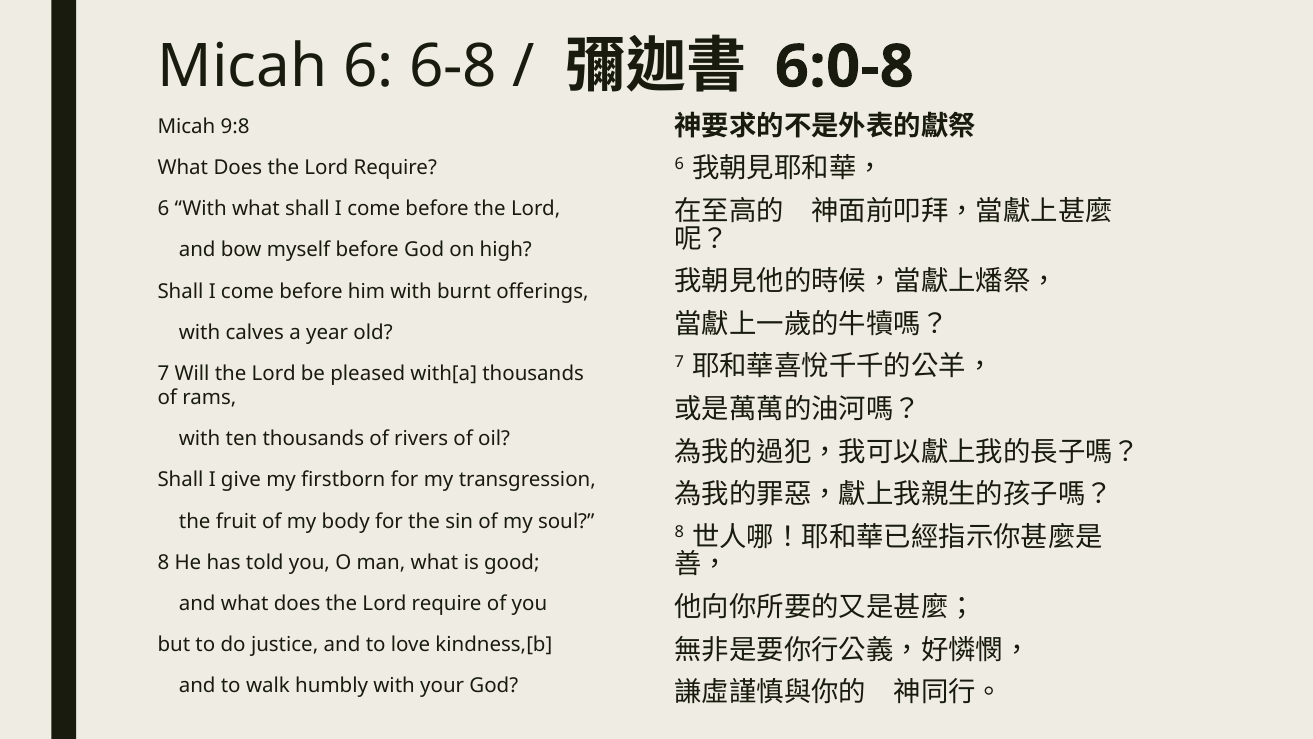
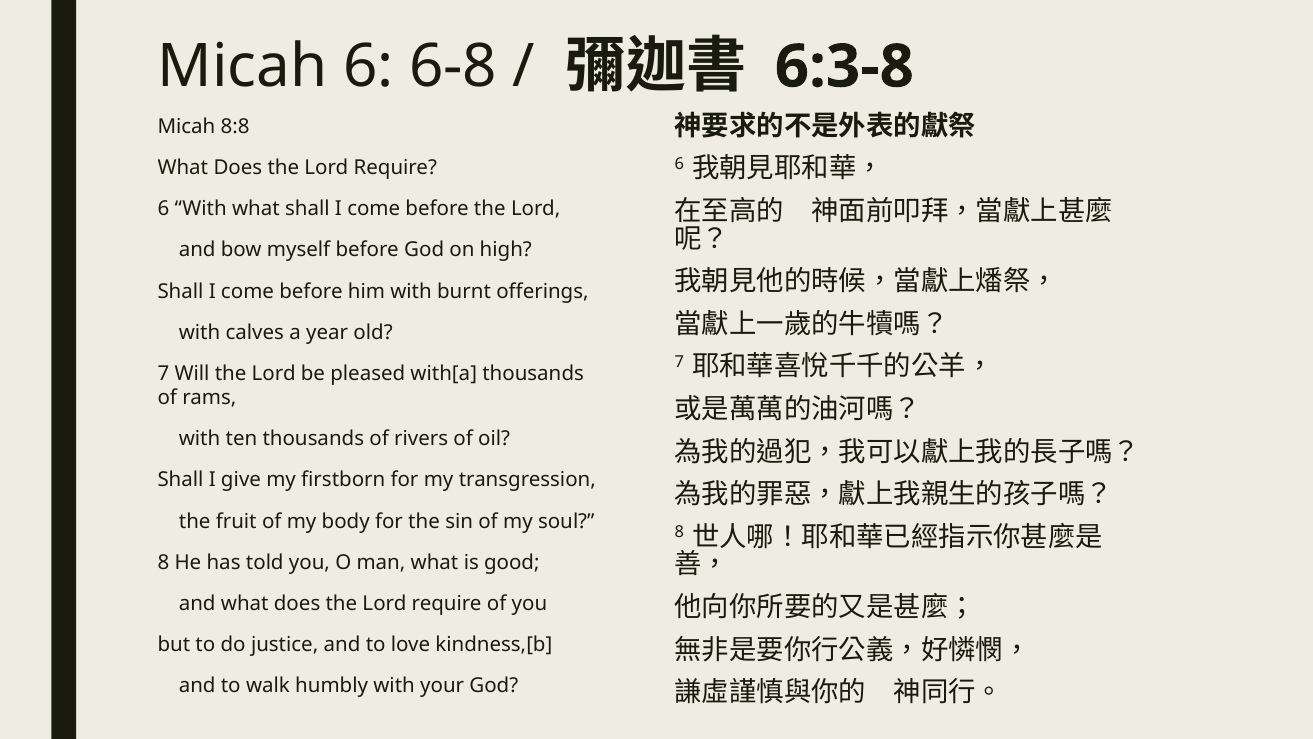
6:0-8: 6:0-8 -> 6:3-8 (844, 67)
9:8: 9:8 -> 8:8 (235, 127)
